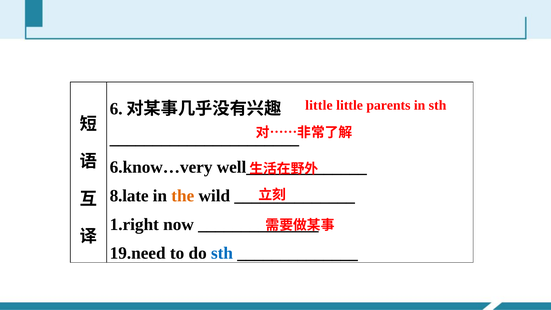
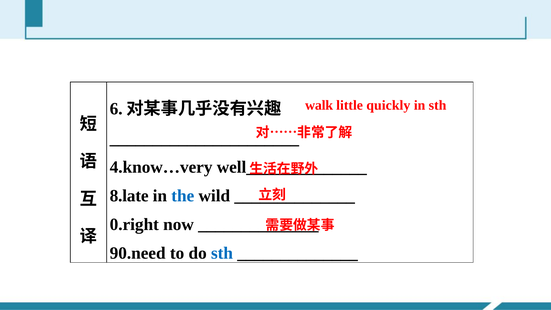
little: little -> walk (319, 105)
parents: parents -> quickly (388, 105)
6.know…very: 6.know…very -> 4.know…very (161, 167)
the colour: orange -> blue (183, 196)
1.right: 1.right -> 0.right (134, 224)
19.need: 19.need -> 90.need (138, 253)
